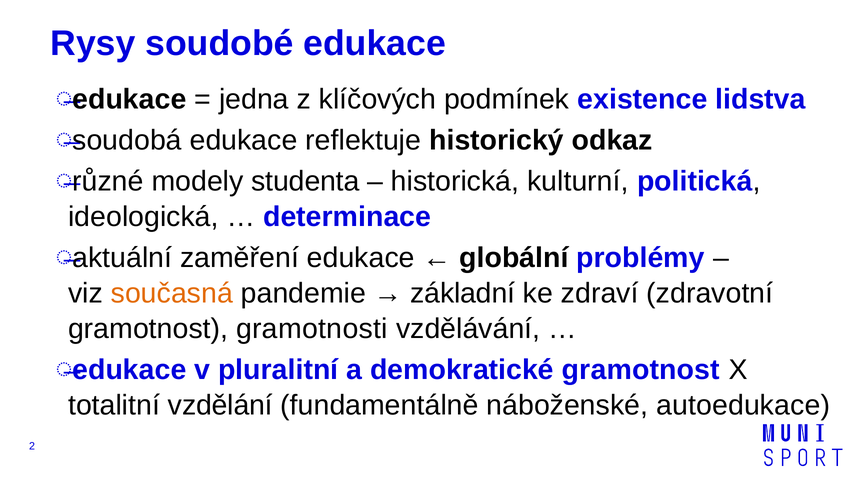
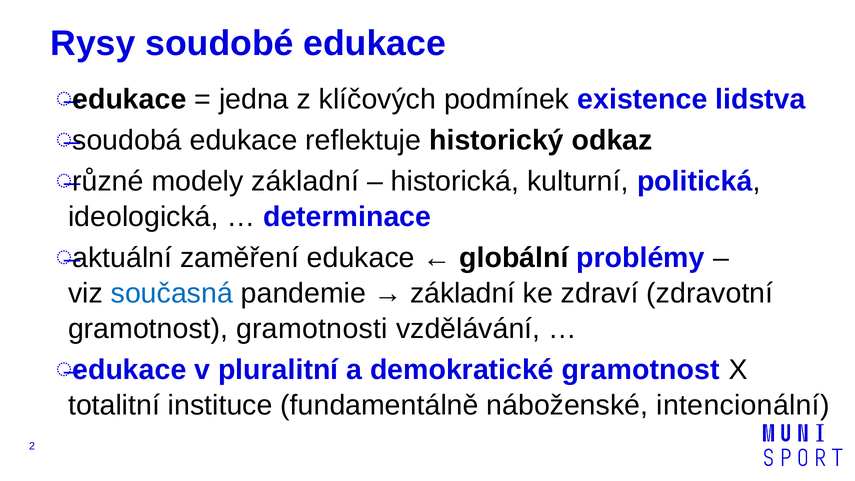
modely studenta: studenta -> základní (305, 181)
současná colour: orange -> blue (172, 293)
vzdělání: vzdělání -> instituce (220, 406)
autoedukace: autoedukace -> intencionální (743, 406)
